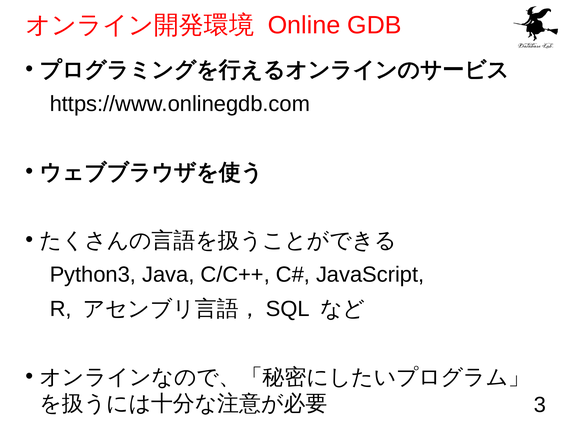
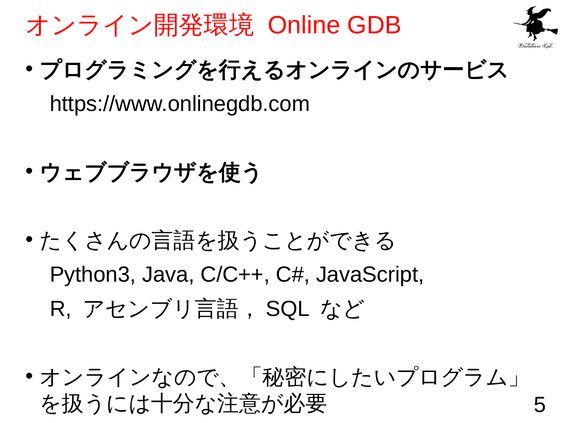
3: 3 -> 5 (540, 405)
